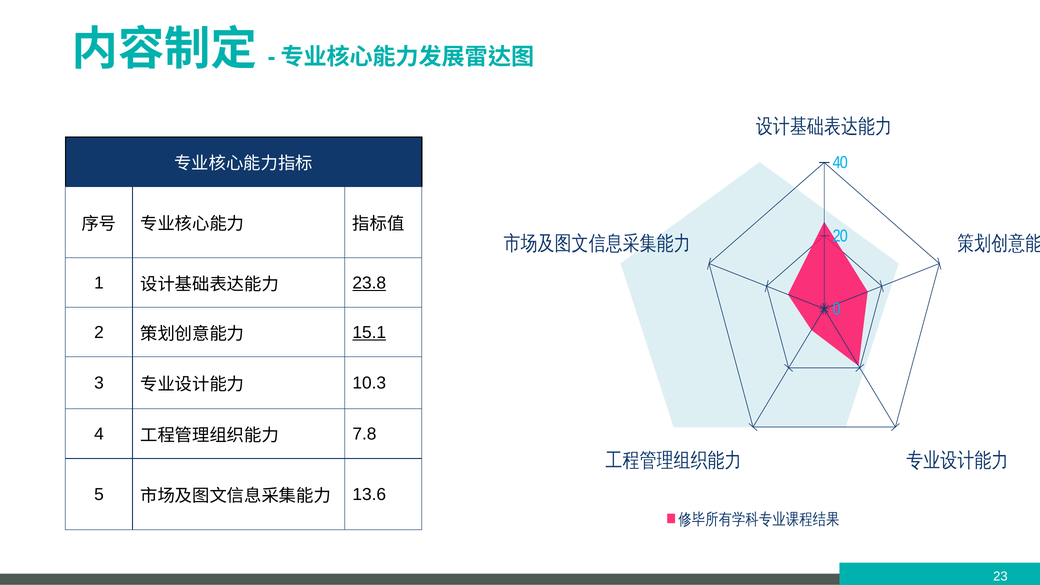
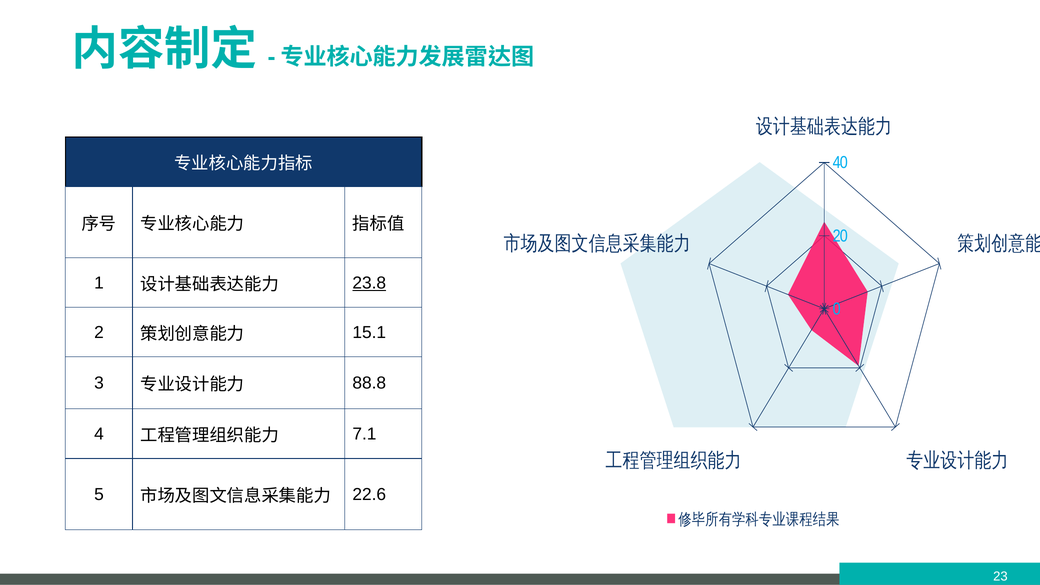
15.1 underline: present -> none (369, 332)
10.3: 10.3 -> 88.8 (369, 383)
7.8: 7.8 -> 7.1 (364, 434)
13.6: 13.6 -> 22.6 (369, 494)
